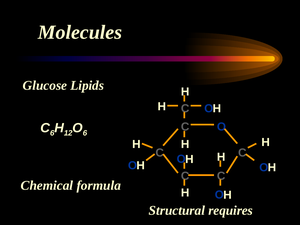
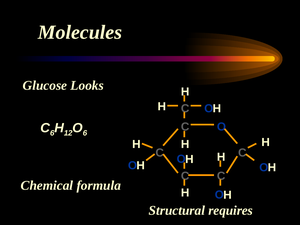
Lipids: Lipids -> Looks (87, 85)
